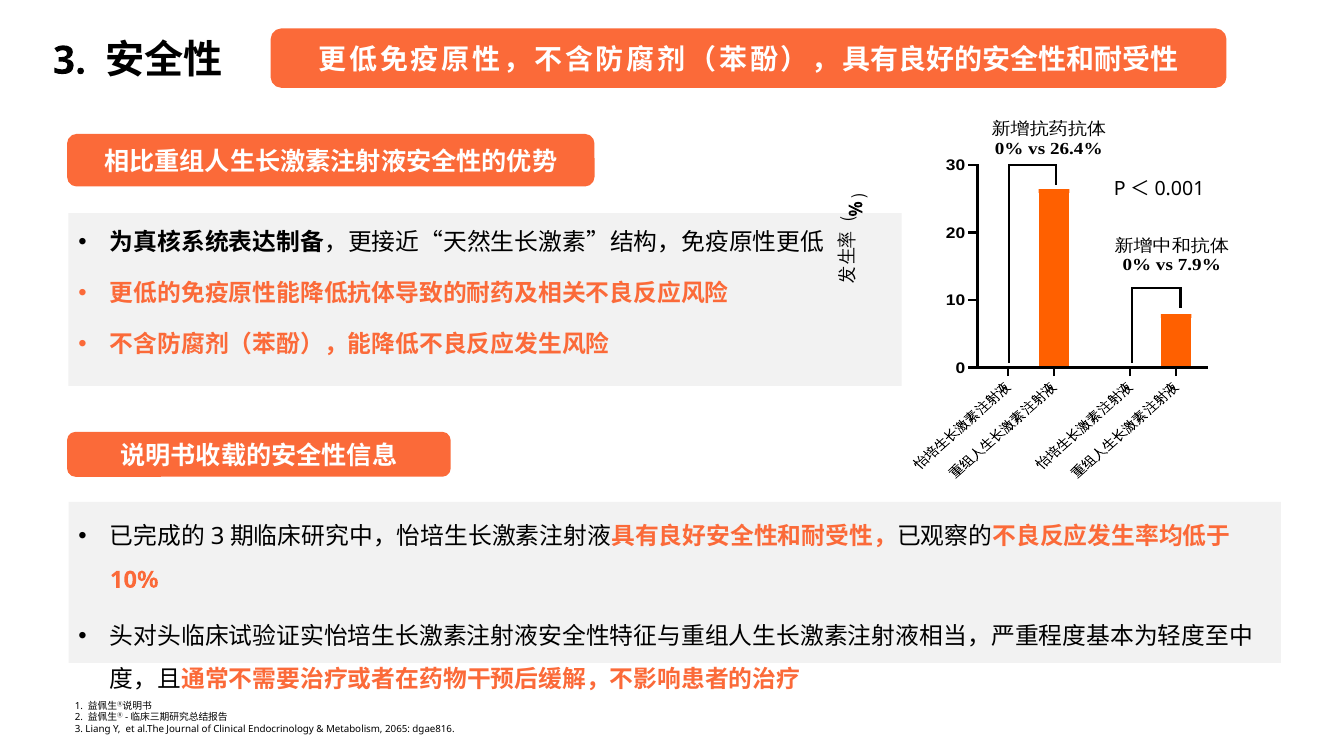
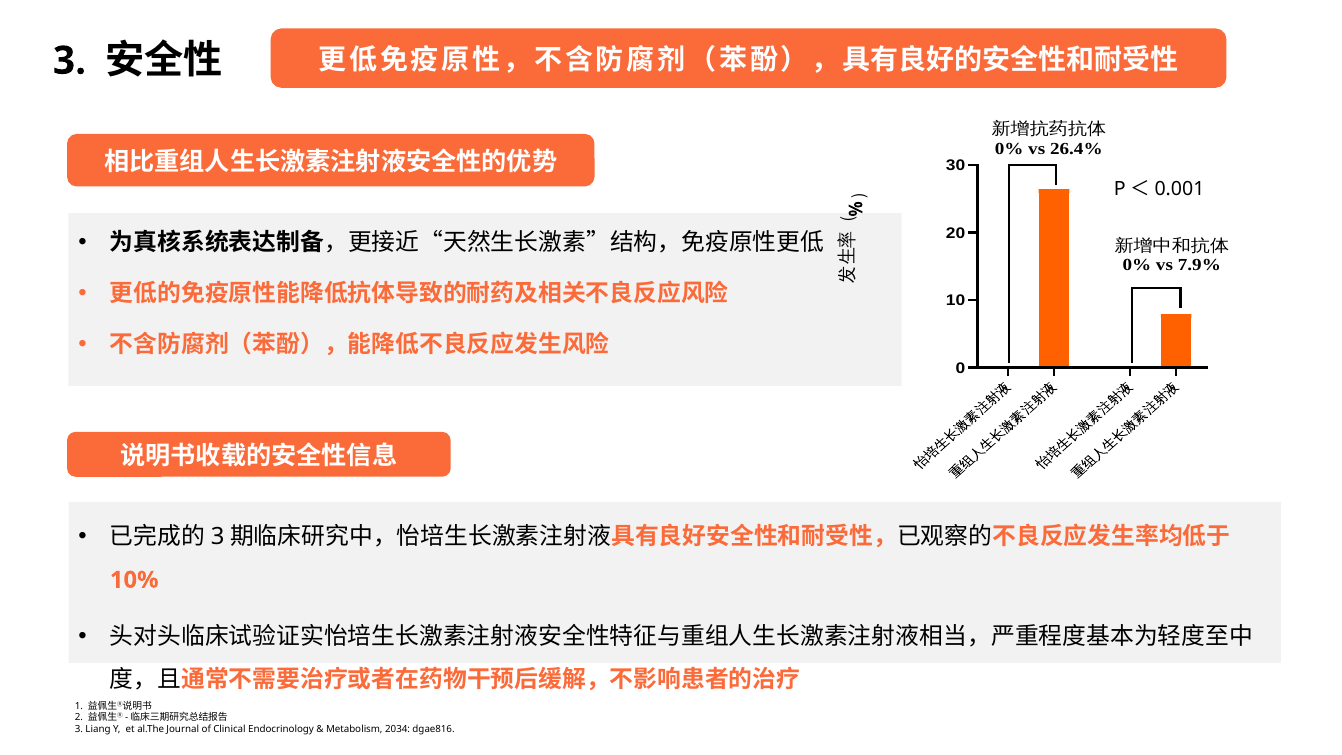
2065: 2065 -> 2034 (398, 729)
